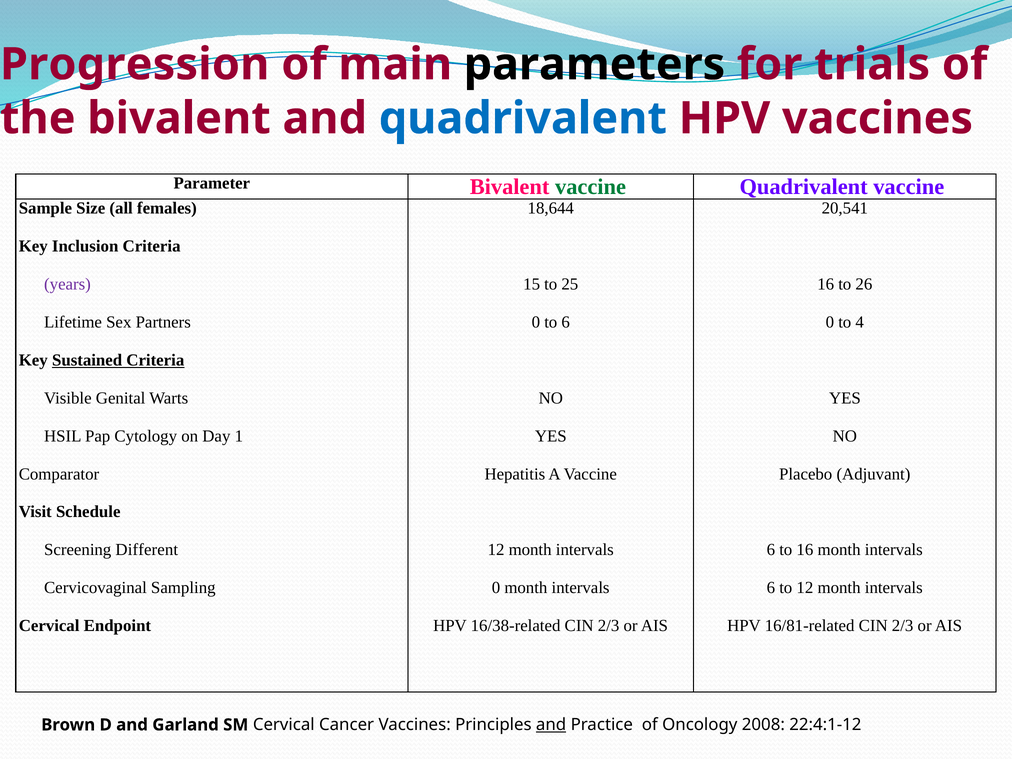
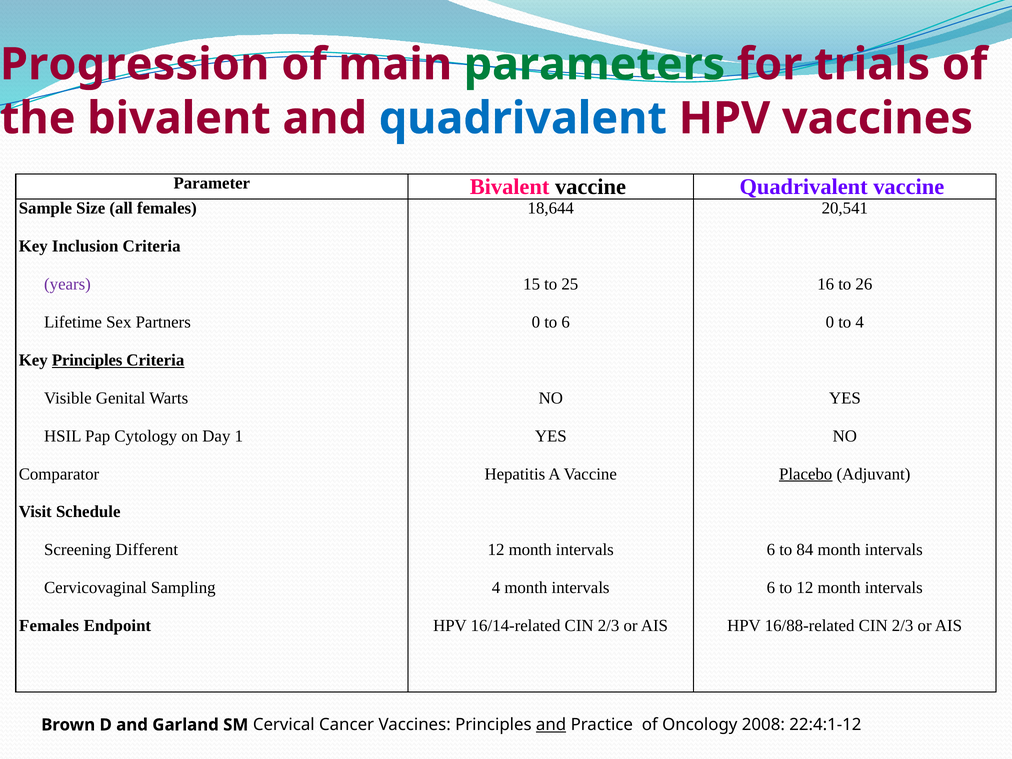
parameters colour: black -> green (594, 64)
vaccine colour: green -> black (591, 187)
Key Sustained: Sustained -> Principles (87, 360)
Placebo underline: none -> present (806, 474)
to 16: 16 -> 84 (805, 550)
Sampling 0: 0 -> 4 (496, 588)
Cervical: Cervical -> Females (49, 626)
16/38-related: 16/38-related -> 16/14-related (516, 626)
16/81-related: 16/81-related -> 16/88-related (810, 626)
